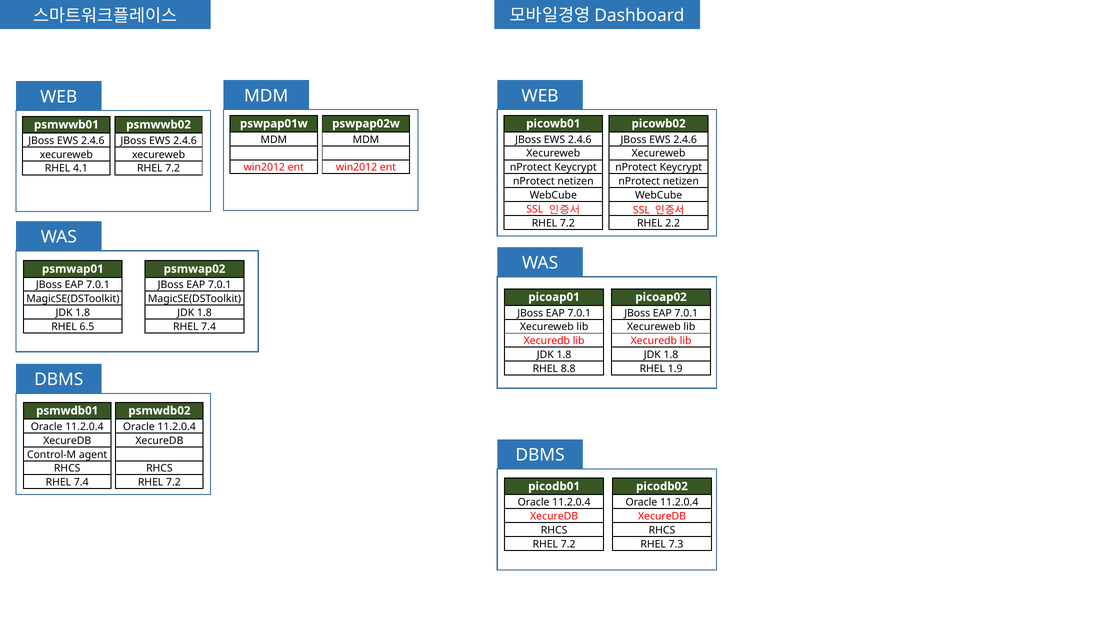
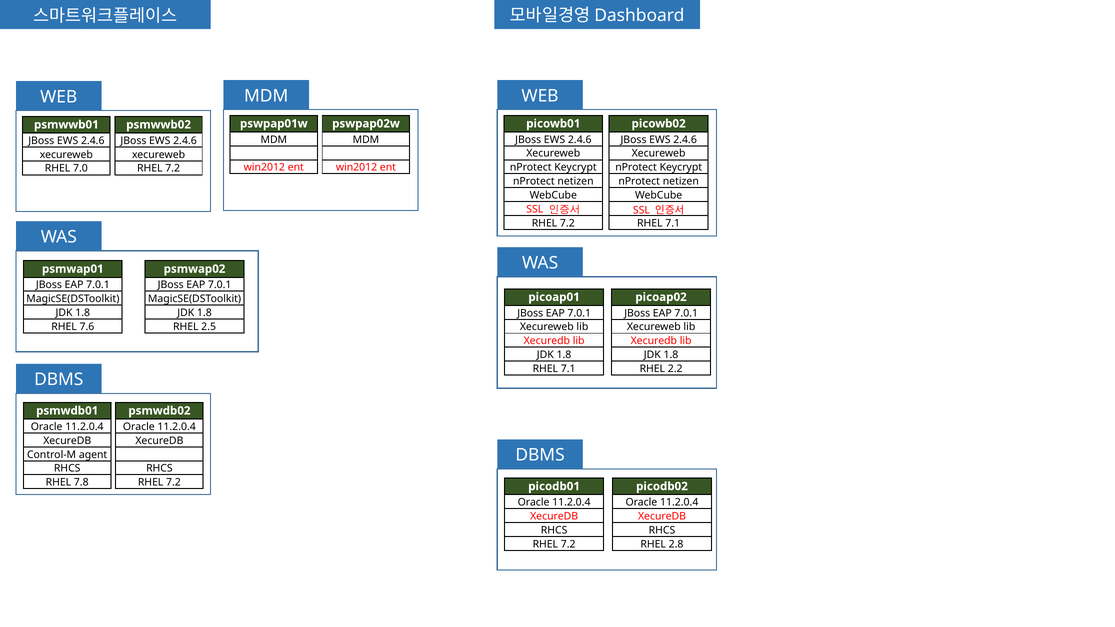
4.1: 4.1 -> 7.0 (80, 169)
2.2: 2.2 -> 7.1 (673, 223)
6.5: 6.5 -> 7.6 (87, 327)
7.4: 7.4 -> 2.5 (209, 327)
8.8: 8.8 -> 7.1 (568, 369)
1.9: 1.9 -> 2.2 (675, 369)
7.4: 7.4 -> 7.8 (81, 483)
7.3: 7.3 -> 2.8 (676, 544)
